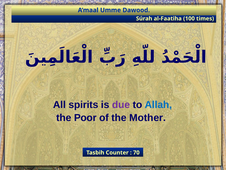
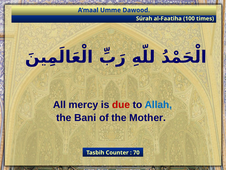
spirits: spirits -> mercy (83, 104)
due colour: purple -> red (121, 104)
Poor: Poor -> Bani (85, 117)
